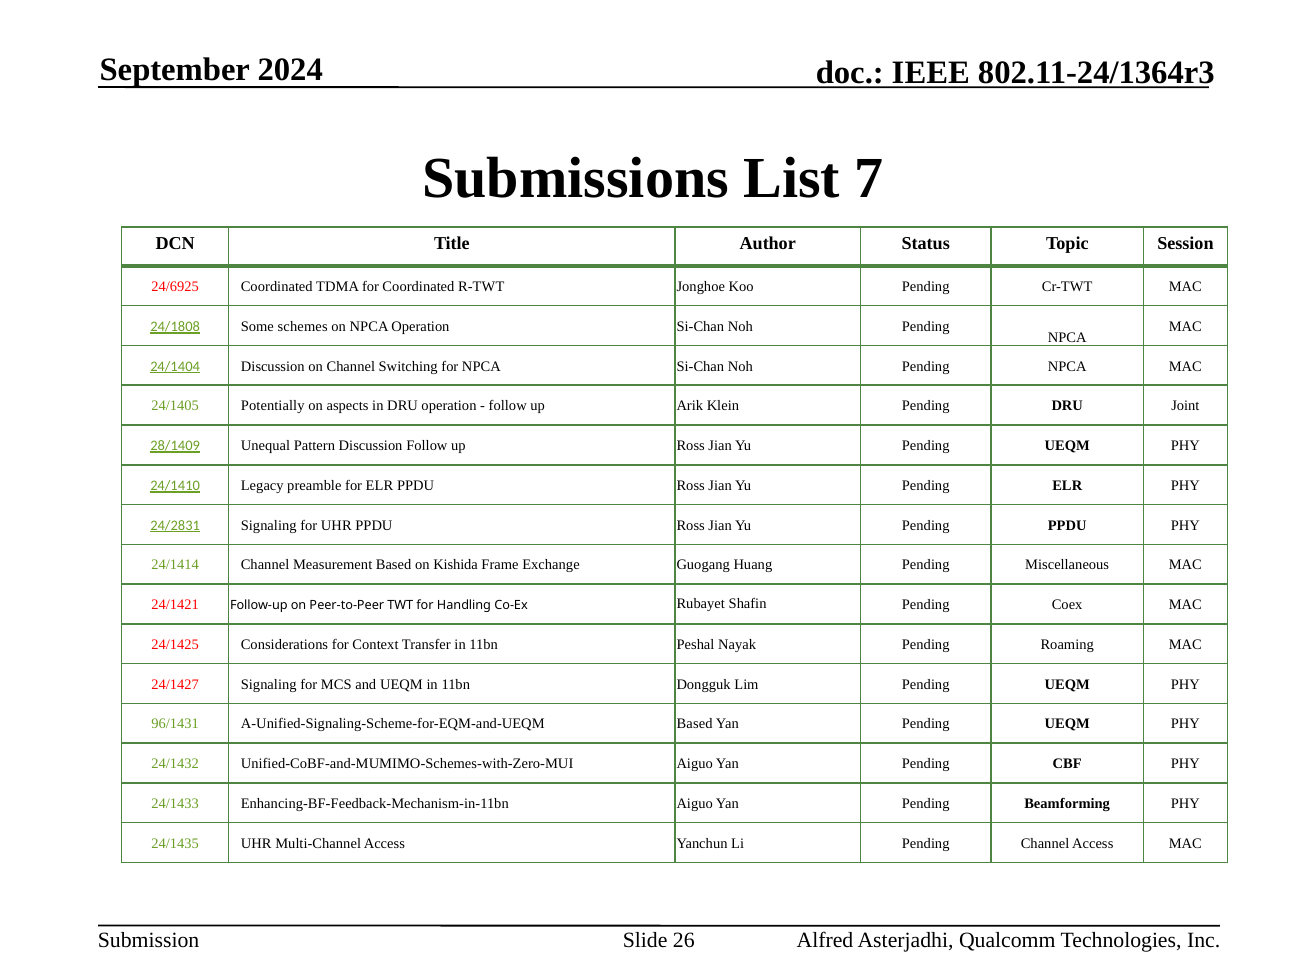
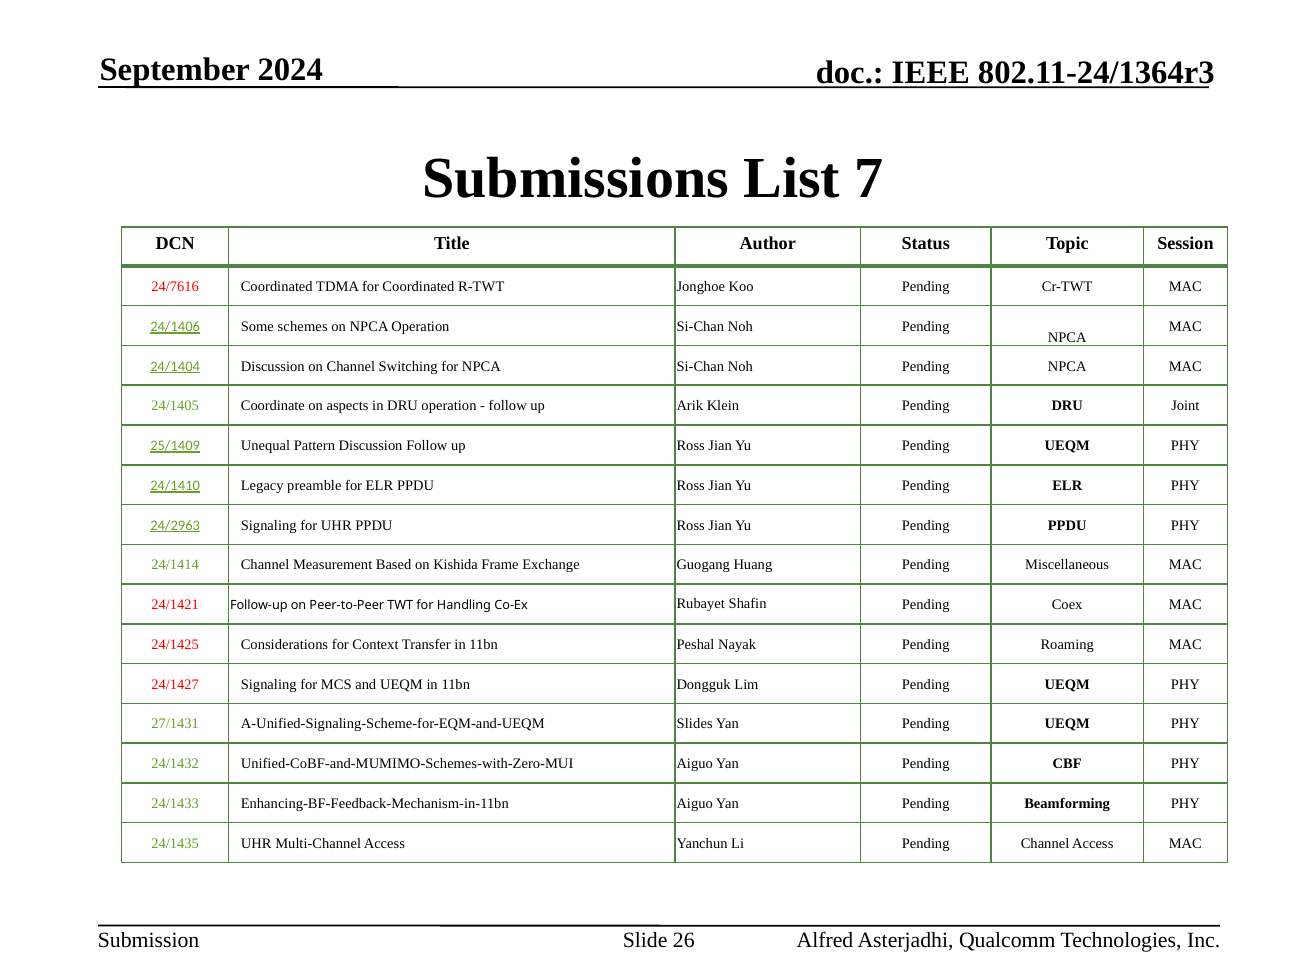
24/6925: 24/6925 -> 24/7616 (175, 287)
24/1808: 24/1808 -> 24/1406 (175, 327)
Potentially: Potentially -> Coordinate (273, 406)
28/1409: 28/1409 -> 25/1409 (175, 446)
24/2831: 24/2831 -> 24/2963 (175, 525)
96/1431: 96/1431 -> 27/1431 (175, 724)
A-Unified-Signaling-Scheme-for-EQM-and-UEQM Based: Based -> Slides (695, 724)
